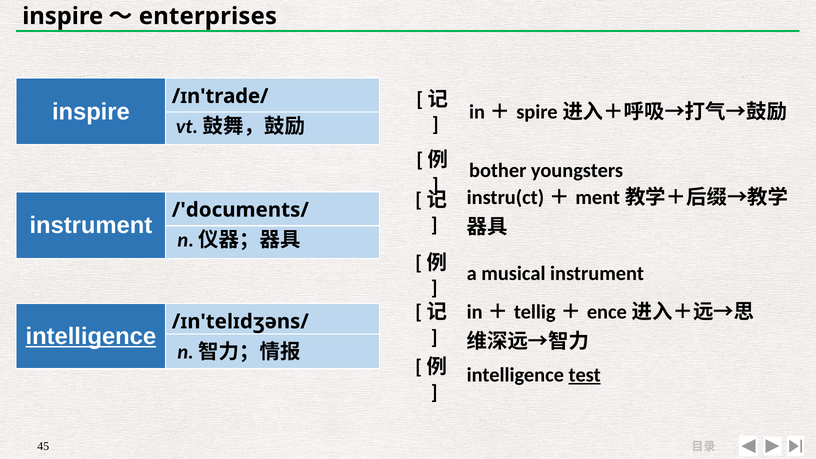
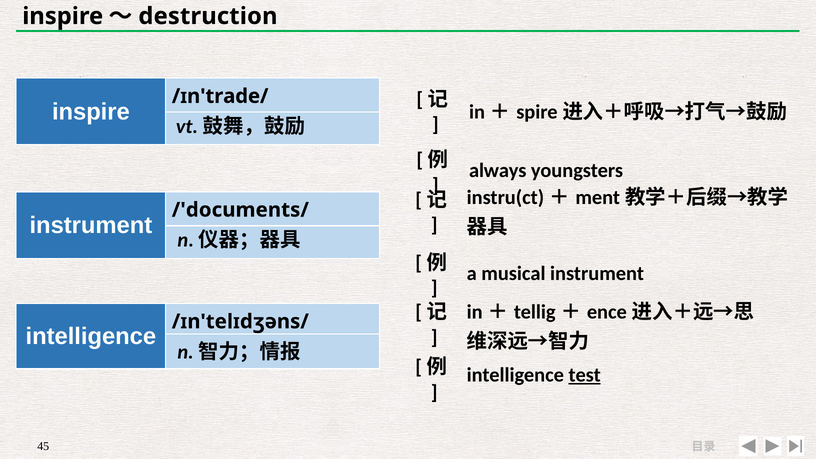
enterprises: enterprises -> destruction (208, 16)
bother: bother -> always (498, 170)
intelligence underline: present -> none (91, 336)
